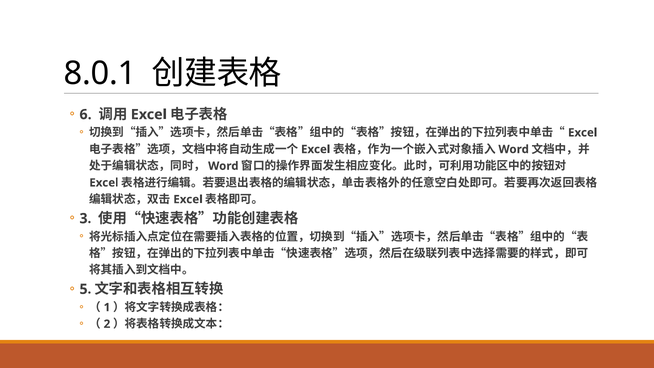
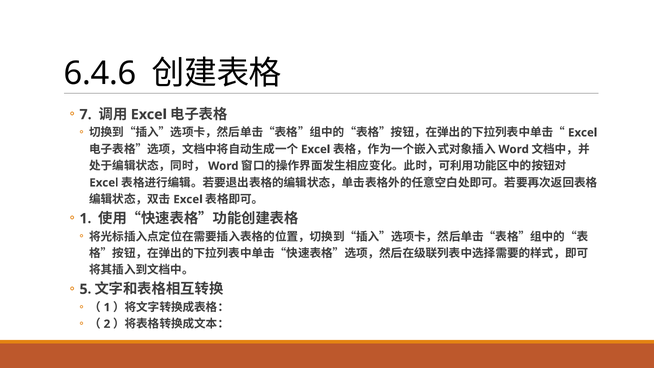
8.0.1: 8.0.1 -> 6.4.6 (100, 73)
6: 6 -> 7 (86, 114)
3: 3 -> 1 (84, 218)
